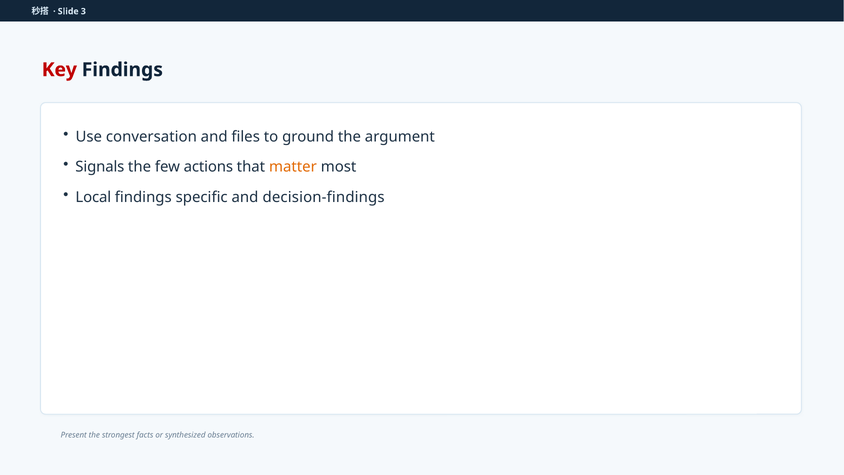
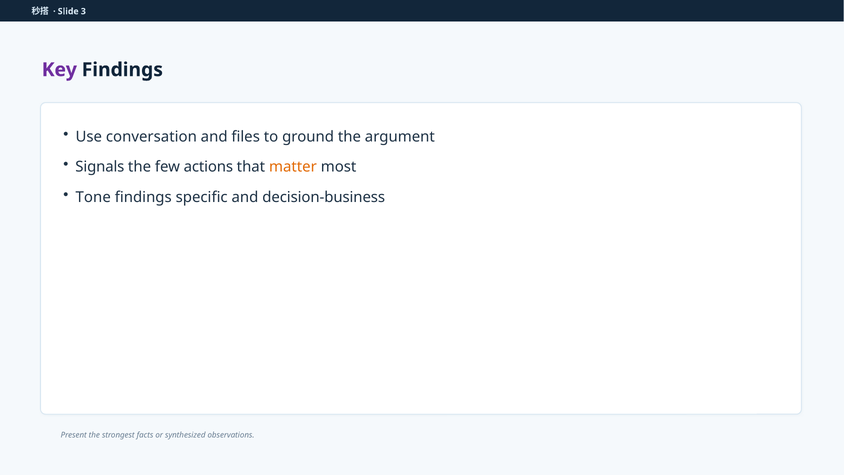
Key colour: red -> purple (59, 70)
Local: Local -> Tone (93, 197)
decision-findings: decision-findings -> decision-business (324, 197)
